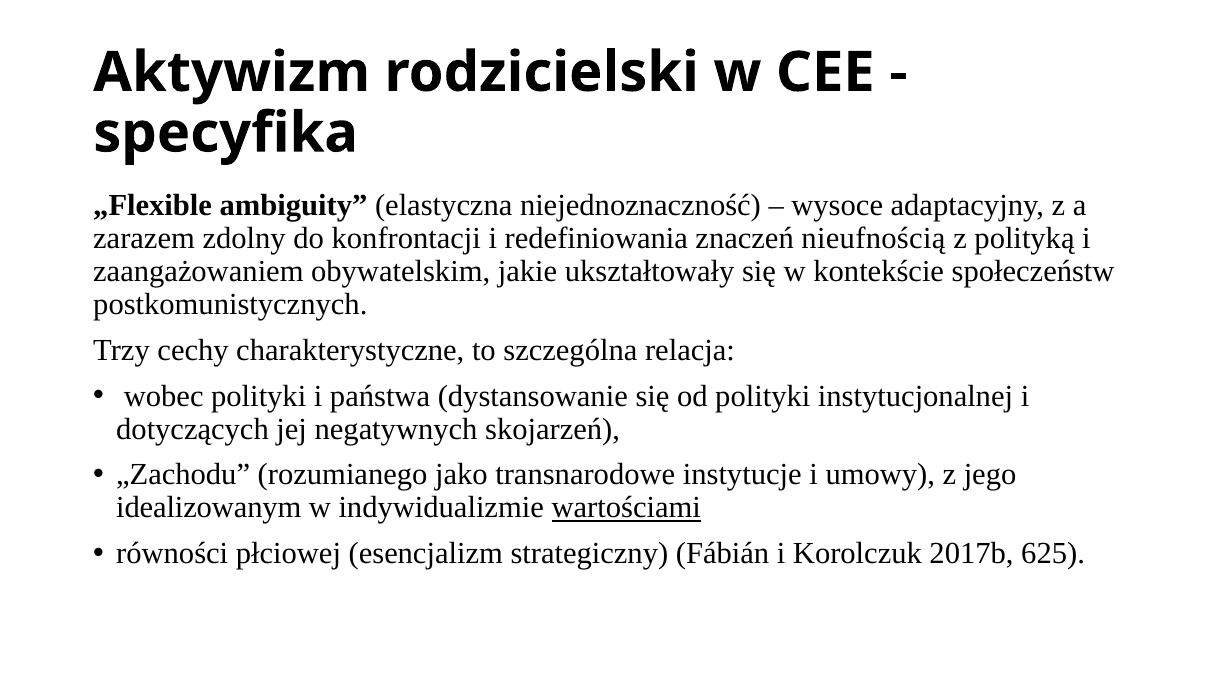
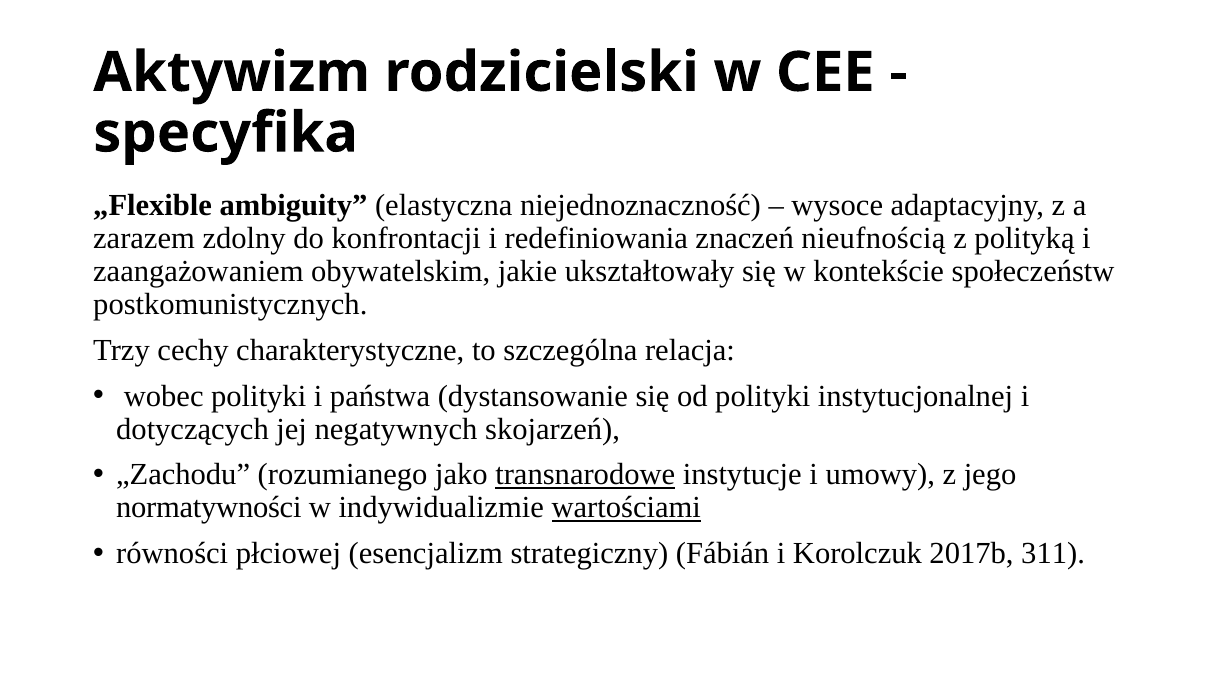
transnarodowe underline: none -> present (585, 475)
idealizowanym: idealizowanym -> normatywności (209, 508)
625: 625 -> 311 (1053, 554)
